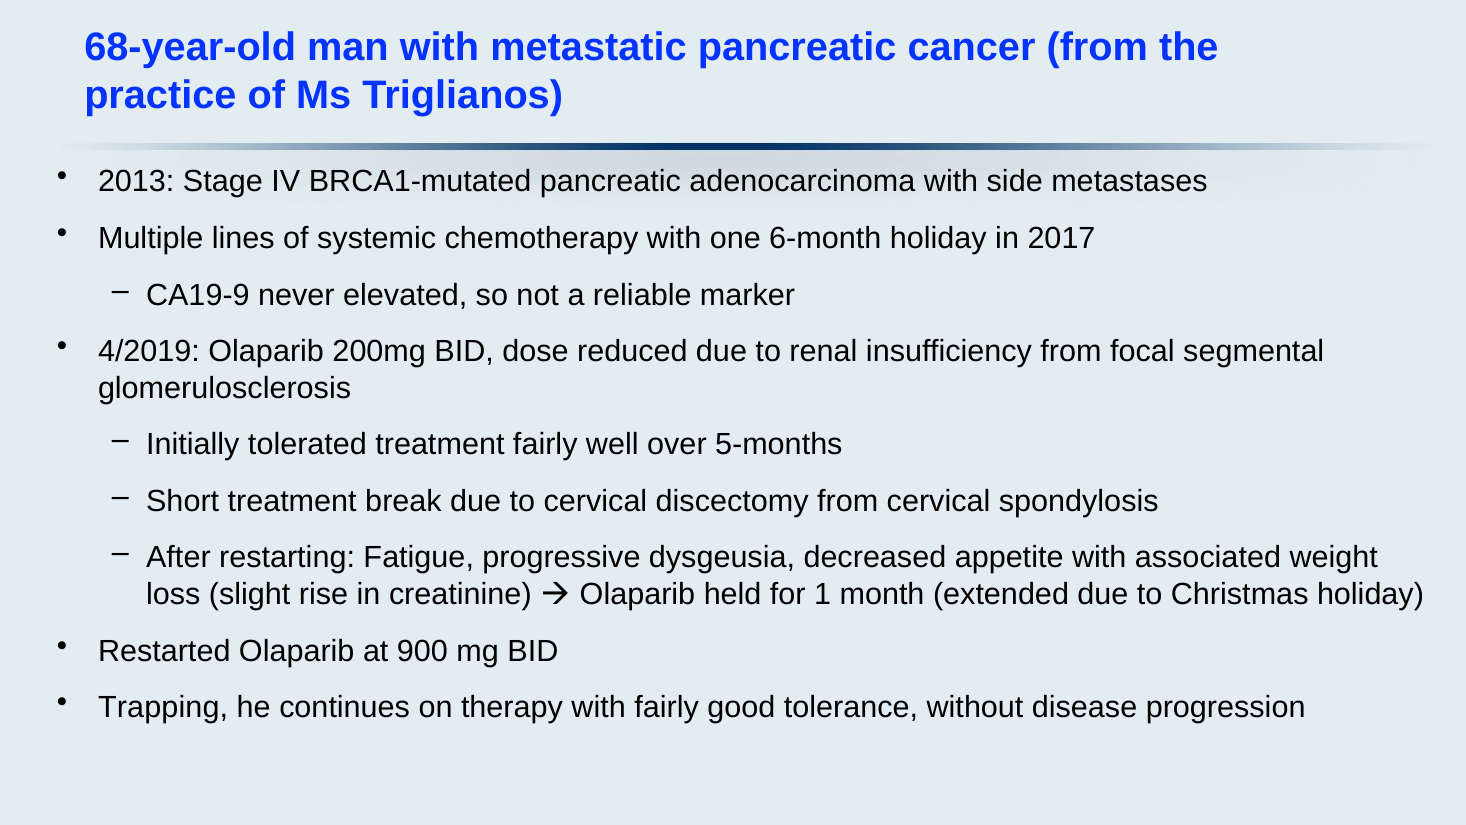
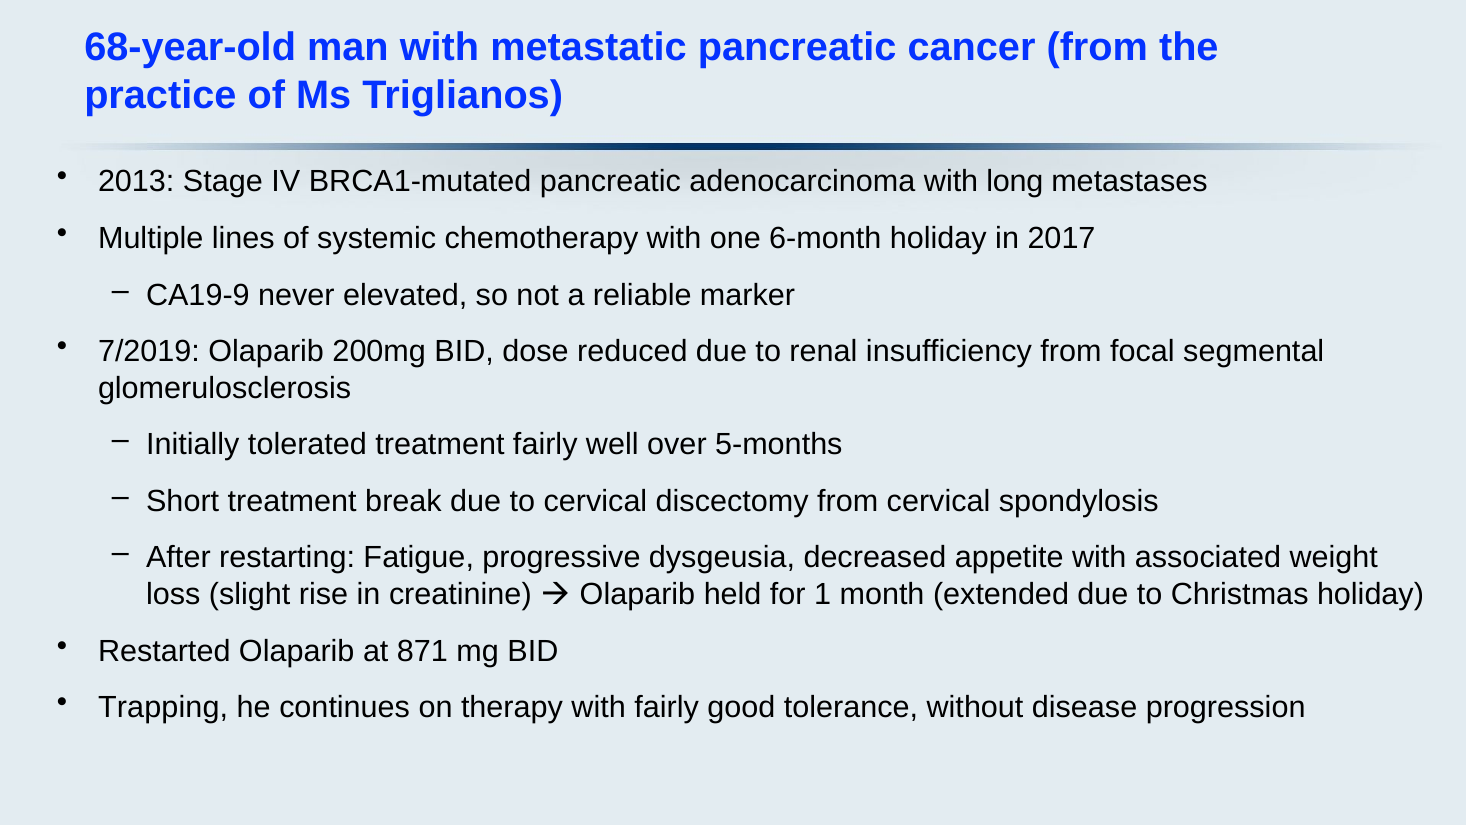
side: side -> long (1015, 182)
4/2019: 4/2019 -> 7/2019 (149, 351)
900: 900 -> 871 (422, 651)
